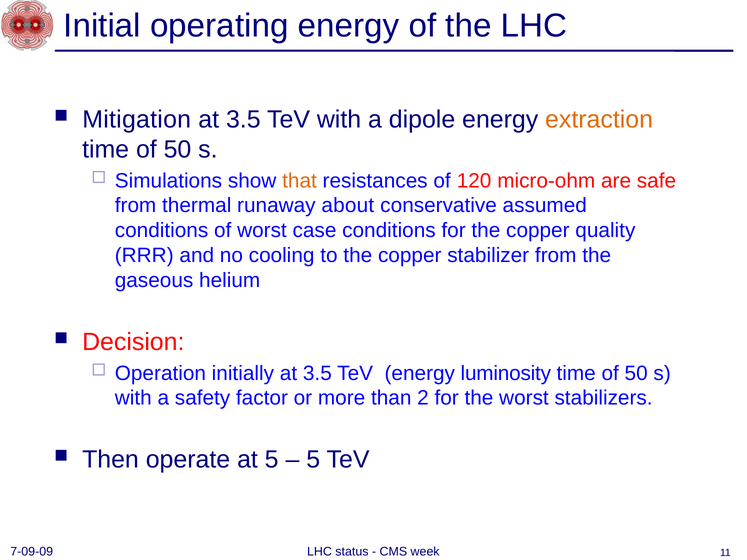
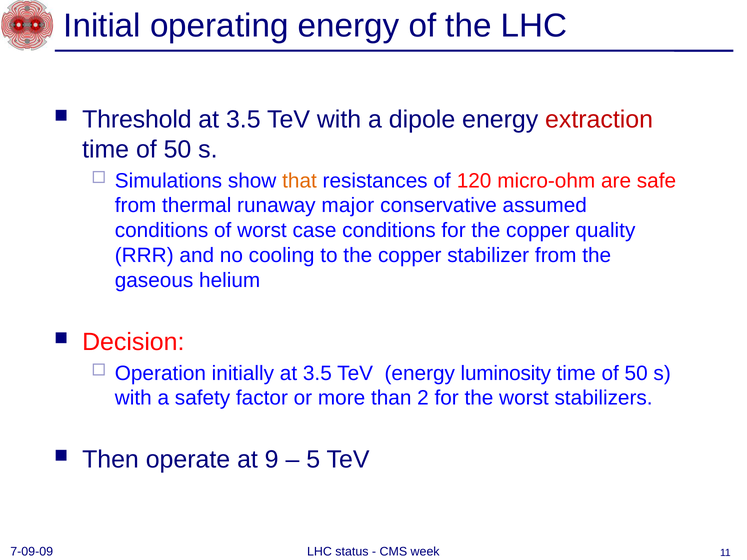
Mitigation: Mitigation -> Threshold (137, 120)
extraction colour: orange -> red (599, 120)
about: about -> major (348, 206)
at 5: 5 -> 9 (272, 460)
